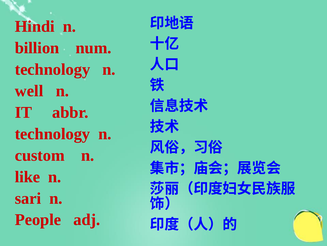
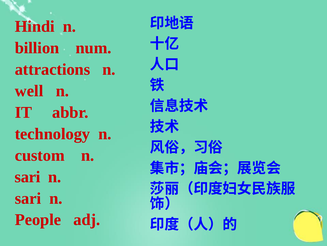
technology: technology -> attractions (52, 69)
like: like -> sari (28, 176)
